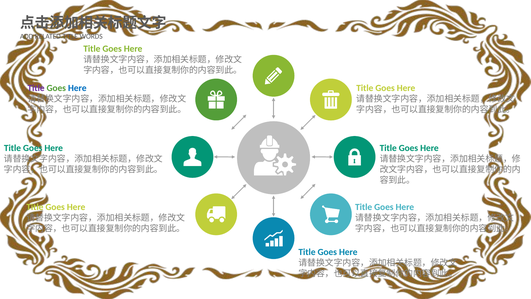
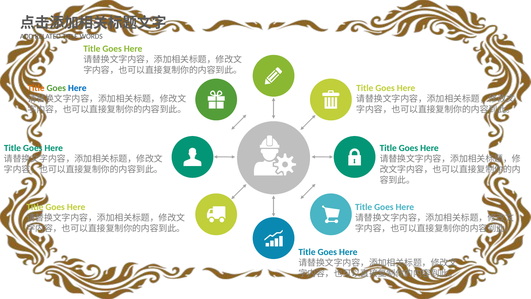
Title colour: purple -> orange (36, 88)
